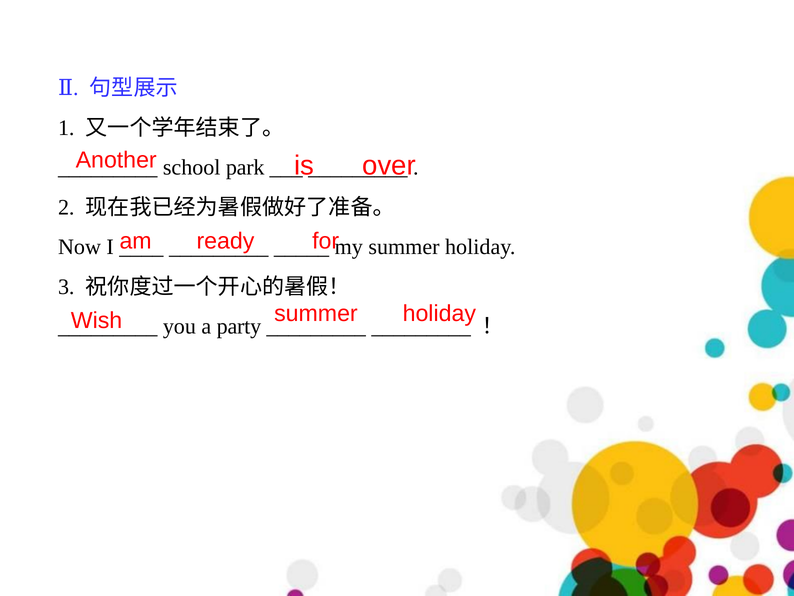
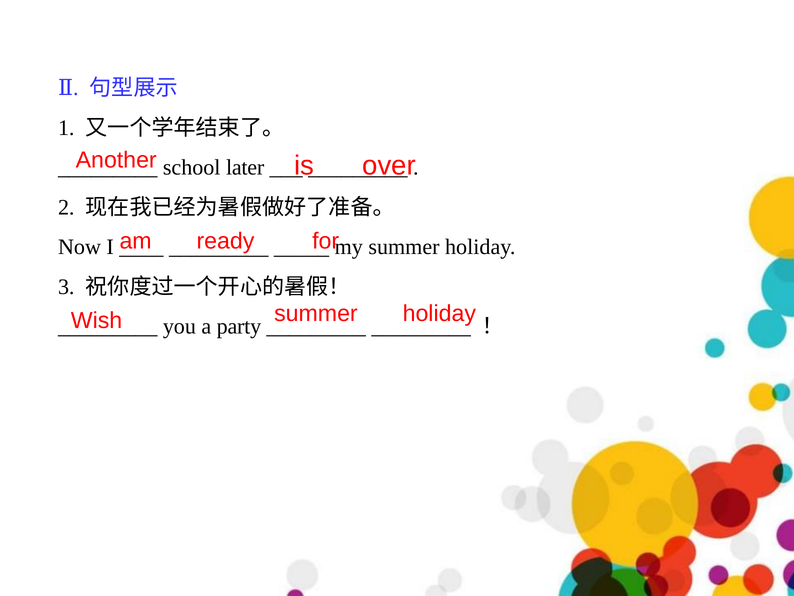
park: park -> later (245, 167)
